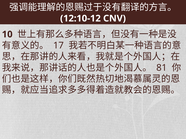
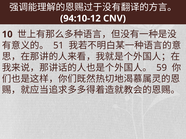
12:10-12: 12:10-12 -> 94:10-12 (80, 18)
17: 17 -> 51 (58, 46)
81: 81 -> 59 (162, 68)
